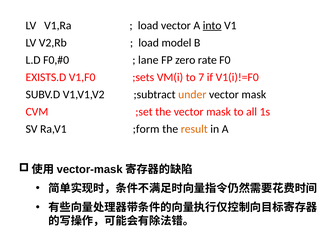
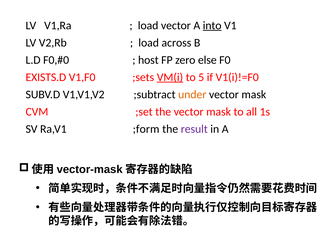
model: model -> across (176, 43)
lane: lane -> host (148, 60)
rate: rate -> else (207, 60)
VM(i underline: none -> present (170, 77)
7: 7 -> 5 (201, 77)
result colour: orange -> purple (194, 129)
